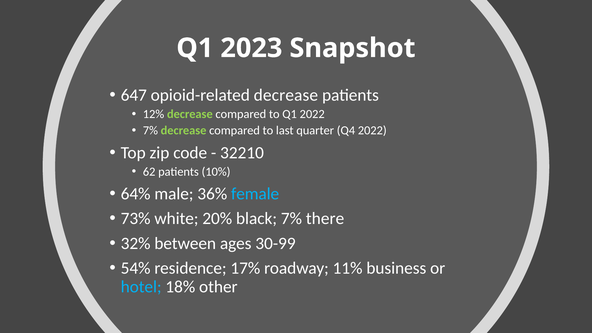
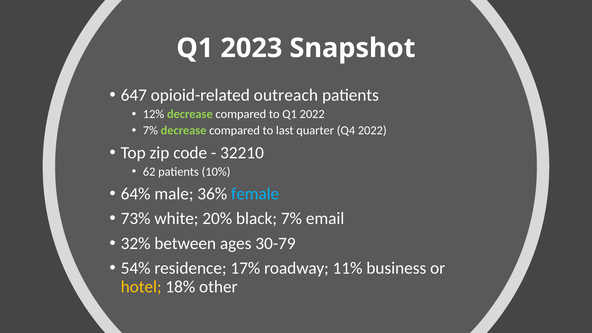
opioid-related decrease: decrease -> outreach (286, 95)
there: there -> email (325, 219)
30-99: 30-99 -> 30-79 (275, 243)
hotel colour: light blue -> yellow (141, 287)
